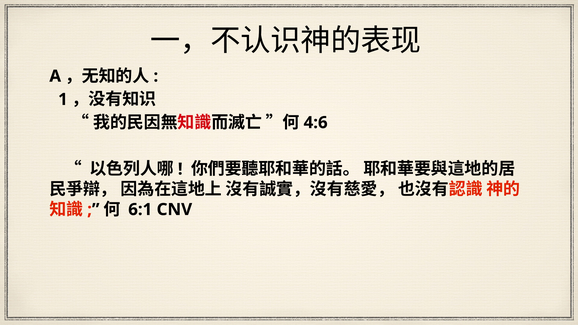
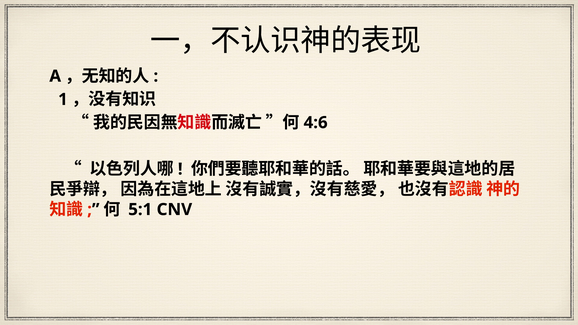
6:1: 6:1 -> 5:1 (140, 210)
